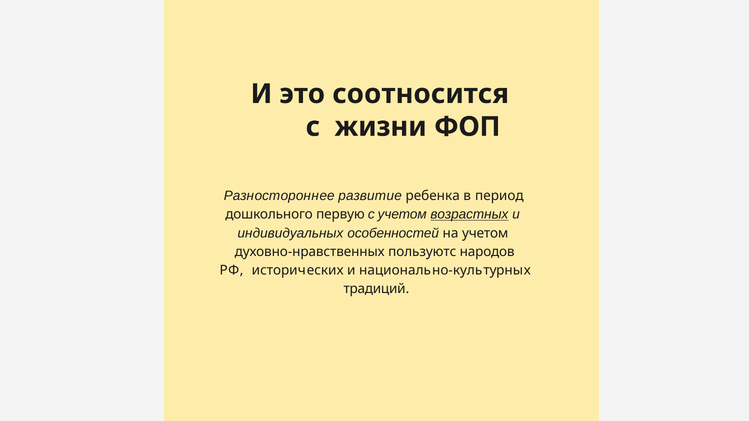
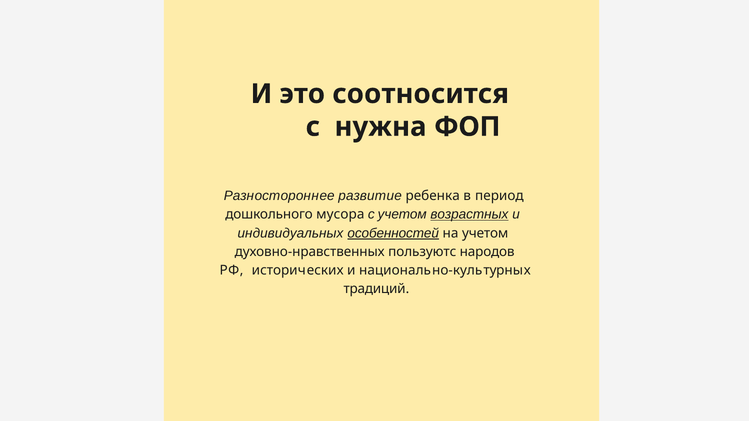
жизни: жизни -> нужна (380, 127)
первую: первую -> мусора (340, 215)
особенностей underline: none -> present (393, 233)
